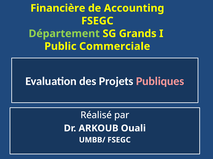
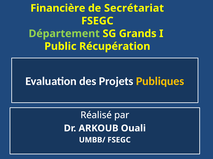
Accounting: Accounting -> Secrétariat (134, 8)
Commerciale: Commerciale -> Récupération (115, 47)
Publiques colour: pink -> yellow (160, 82)
